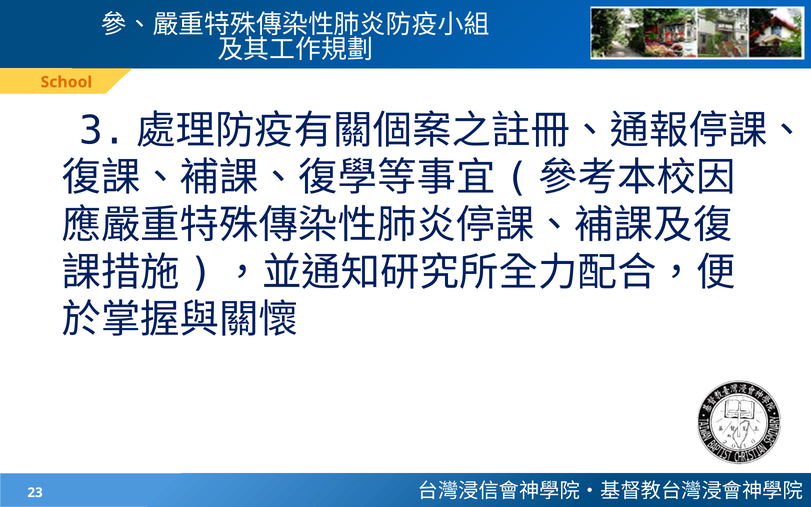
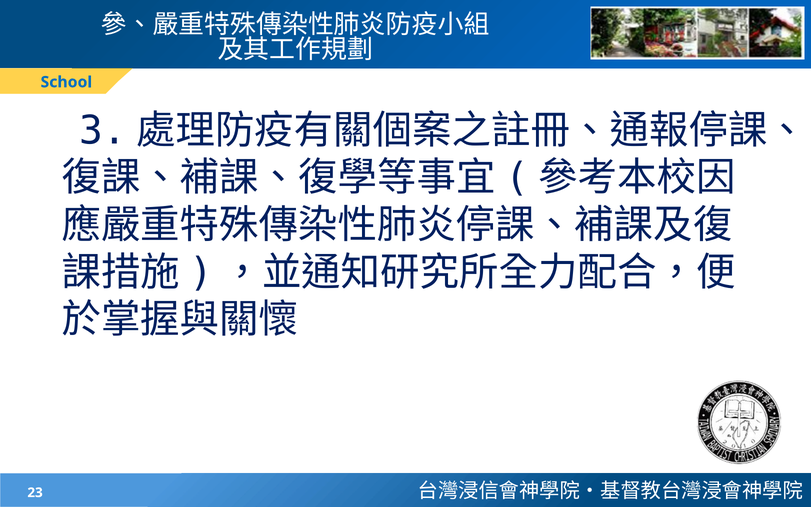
School colour: orange -> blue (66, 82)
